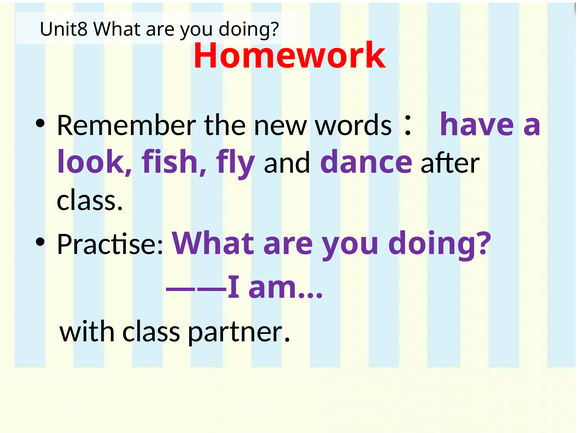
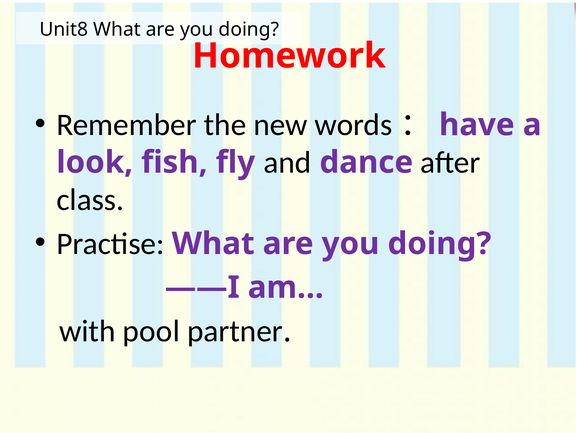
with class: class -> pool (151, 332)
